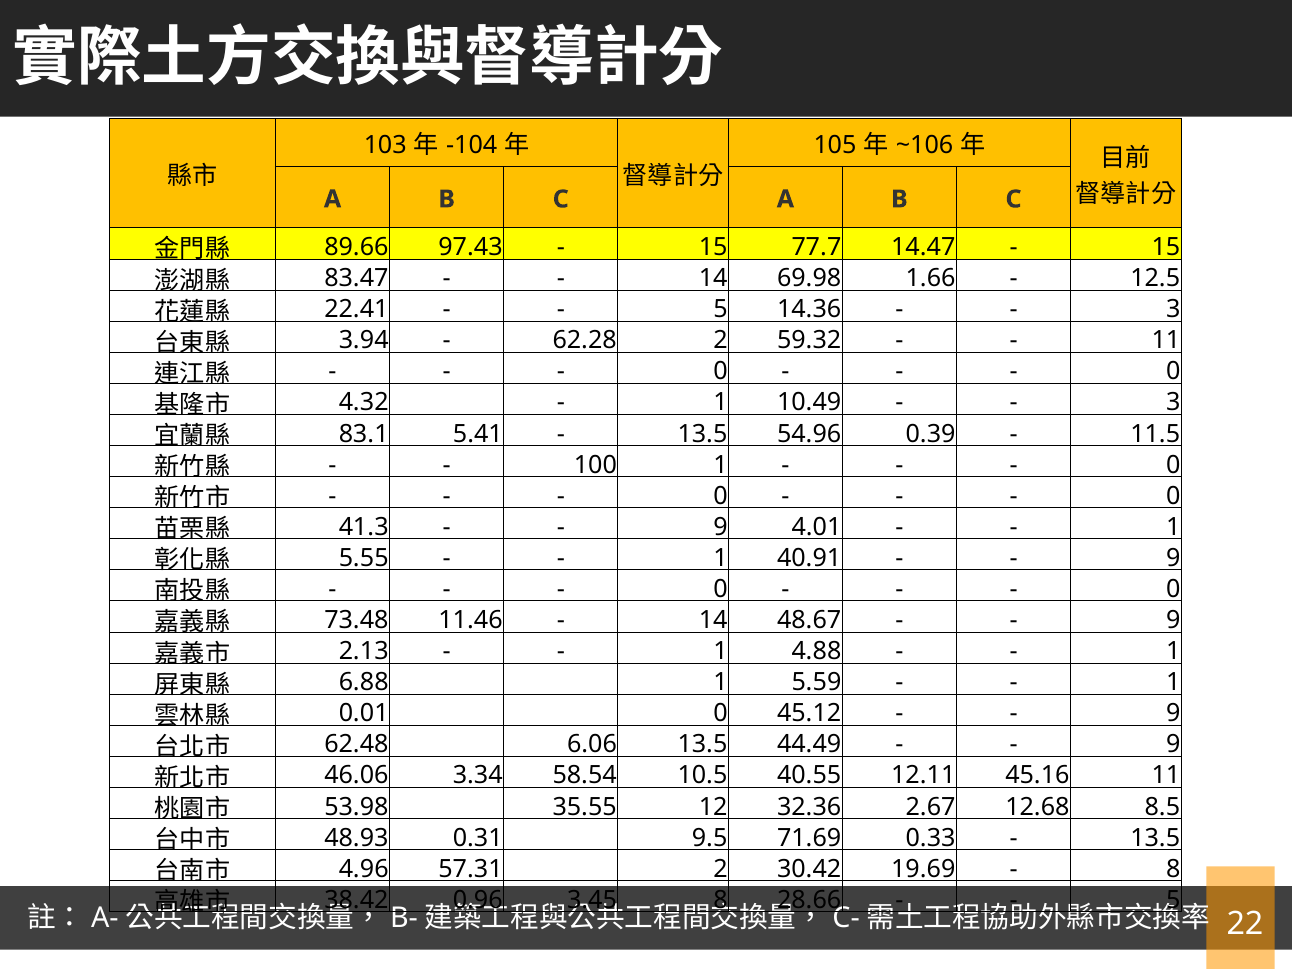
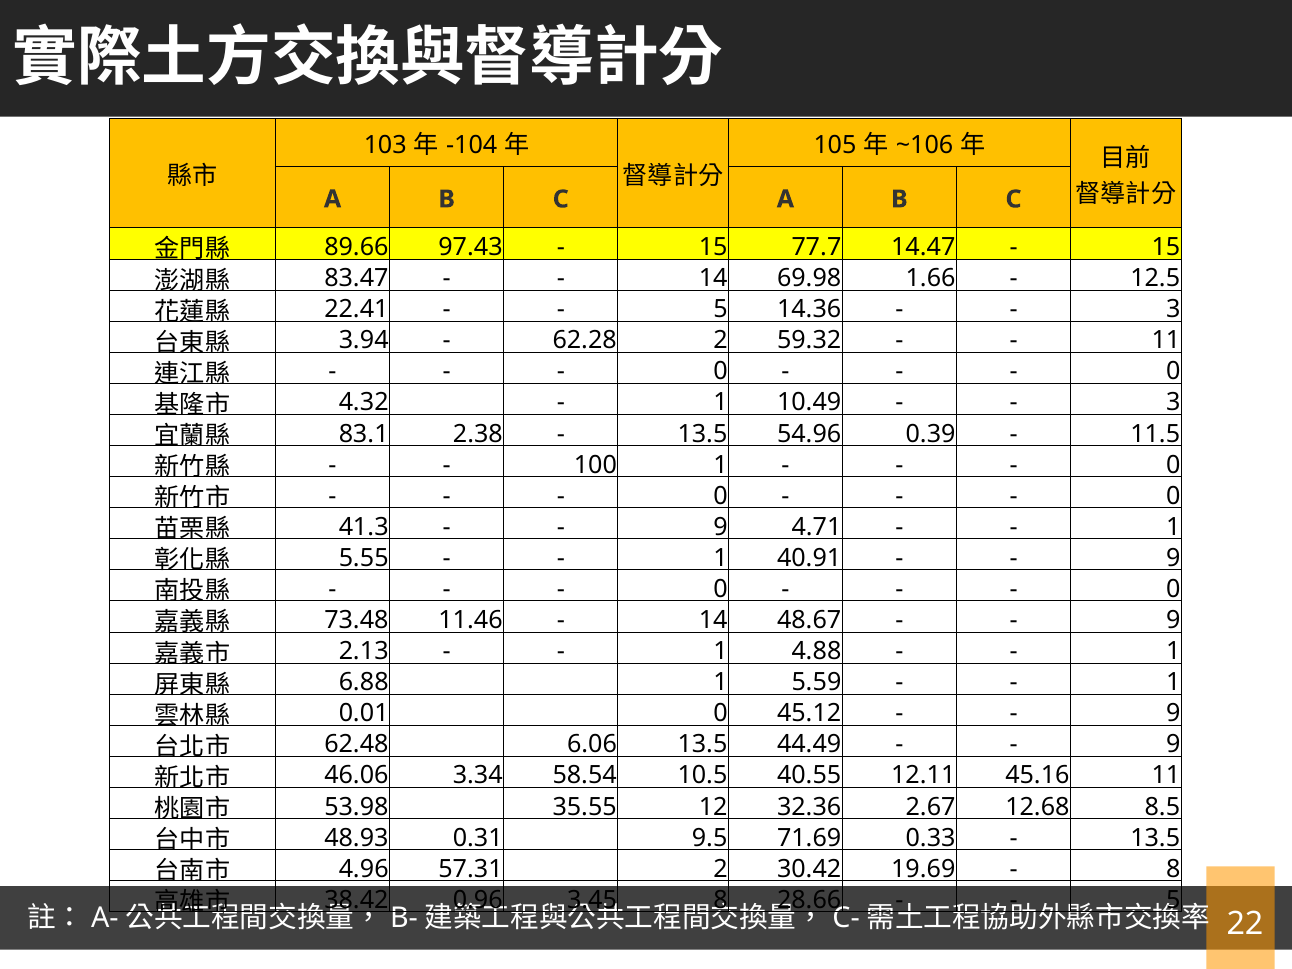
5.41: 5.41 -> 2.38 (478, 434)
4.01: 4.01 -> 4.71 (816, 527)
